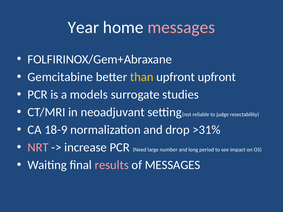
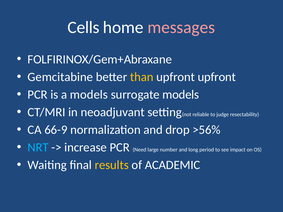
Year: Year -> Cells (83, 27)
surrogate studies: studies -> models (181, 95)
18-9: 18-9 -> 66-9 (56, 130)
>31%: >31% -> >56% (206, 130)
NRT colour: pink -> light blue (38, 148)
results colour: pink -> yellow (112, 165)
of MESSAGES: MESSAGES -> ACADEMIC (173, 165)
